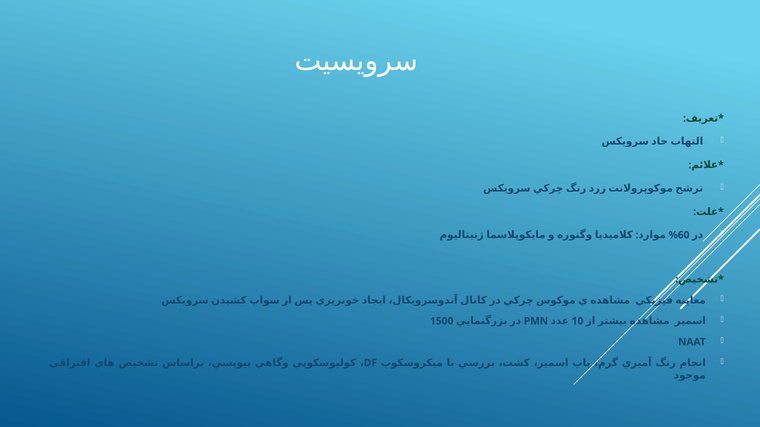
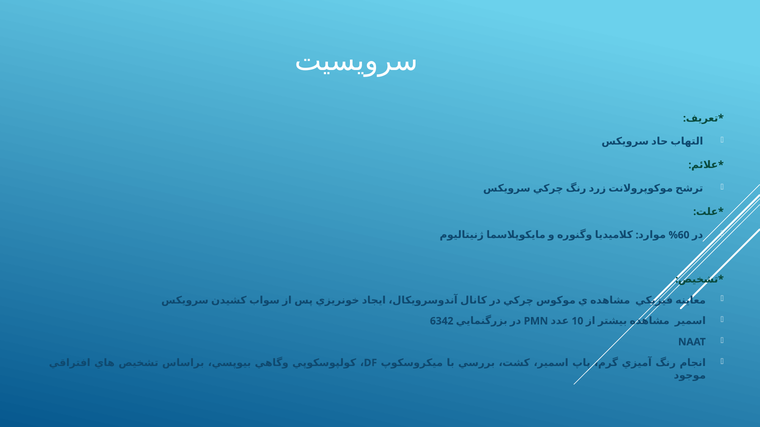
1500: 1500 -> 6342 (442, 321)
